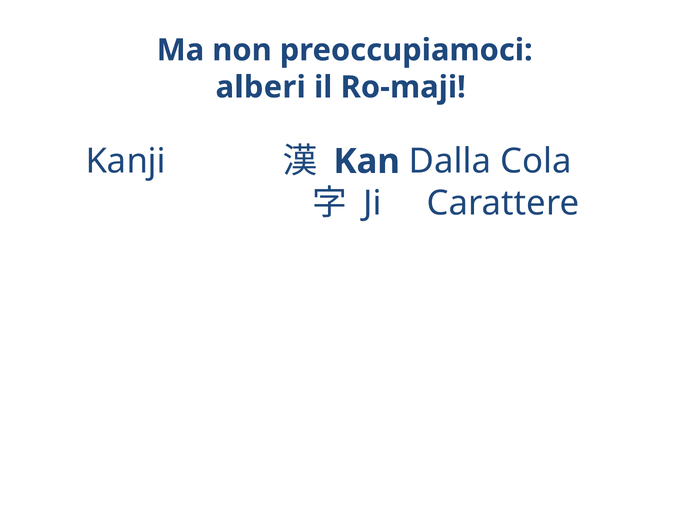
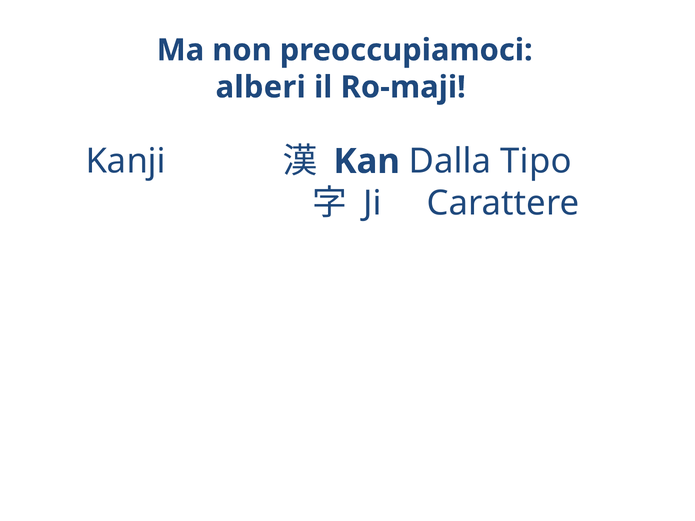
Cola: Cola -> Tipo (536, 162)
